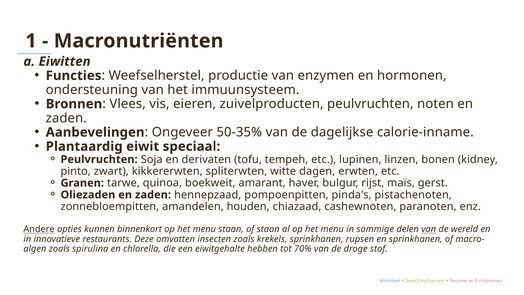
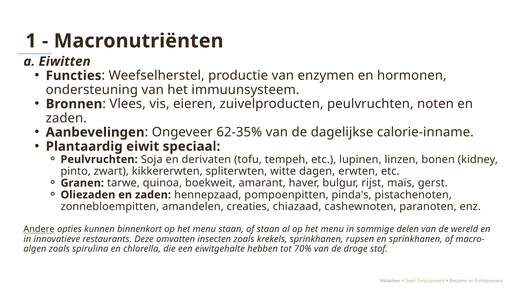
50-35%: 50-35% -> 62-35% (239, 132)
houden: houden -> creaties (248, 206)
van underline: present -> none (429, 229)
